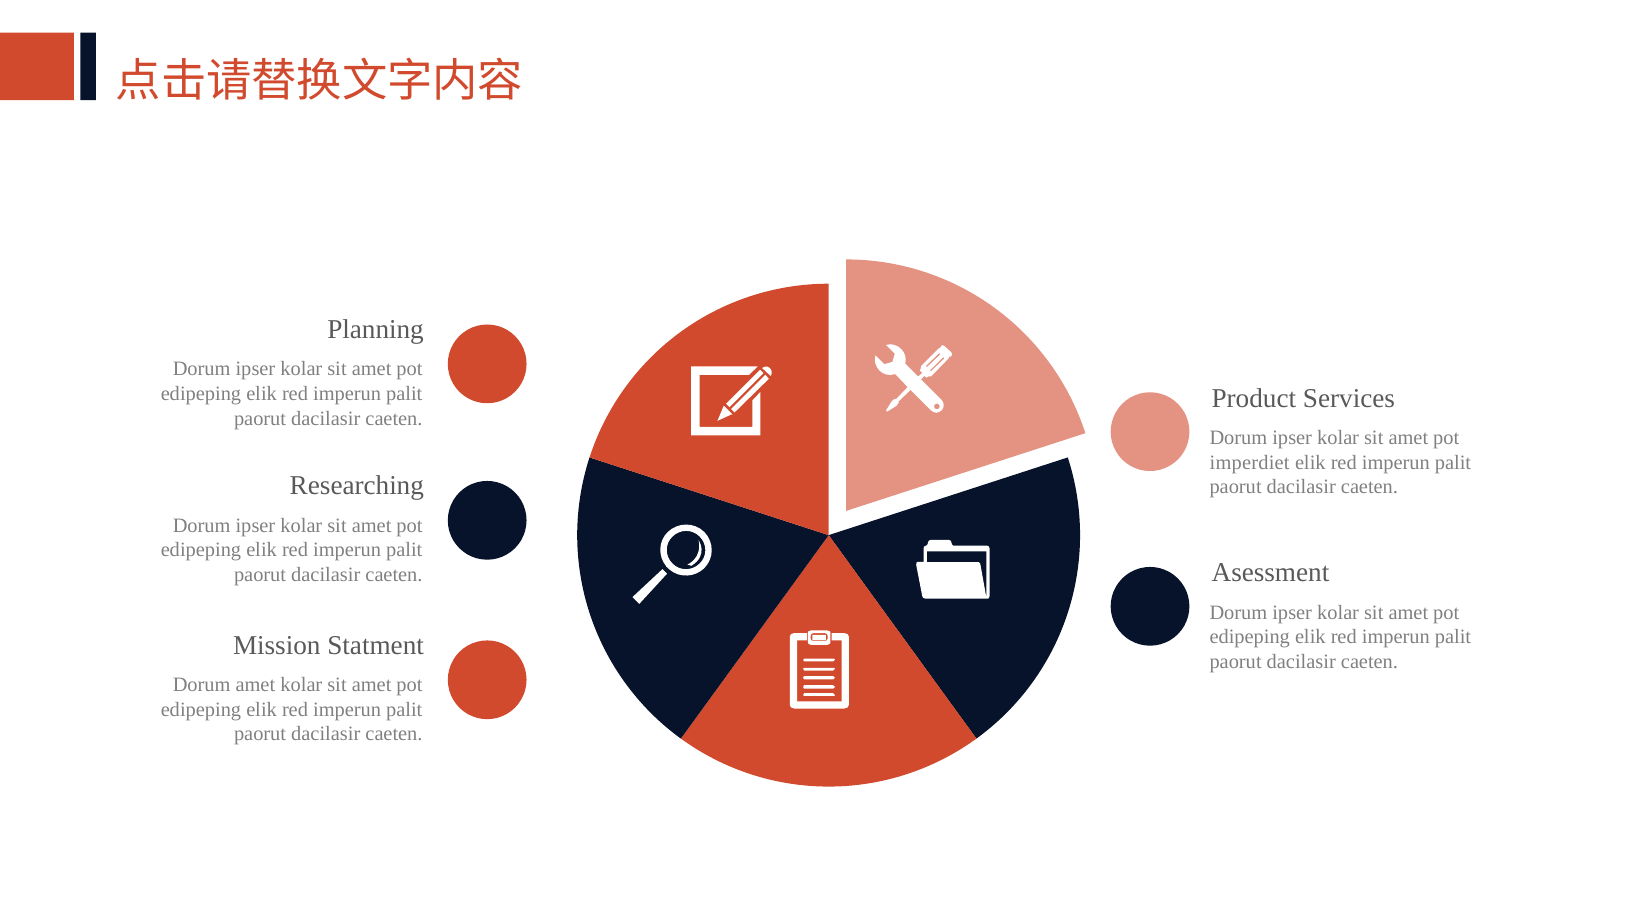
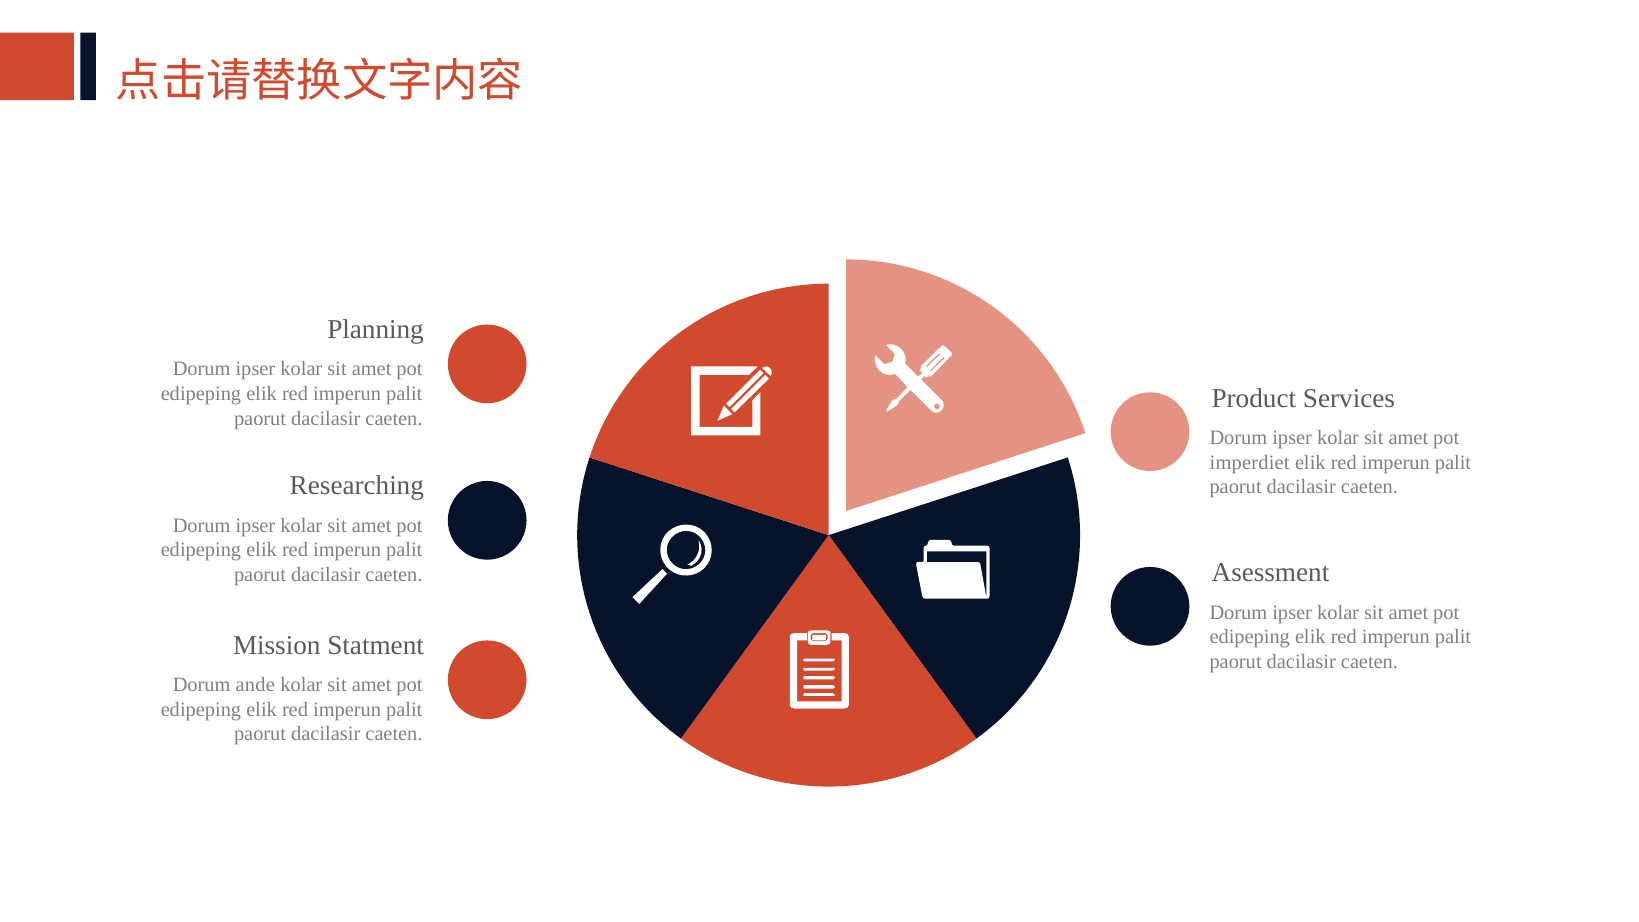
Dorum amet: amet -> ande (255, 685)
